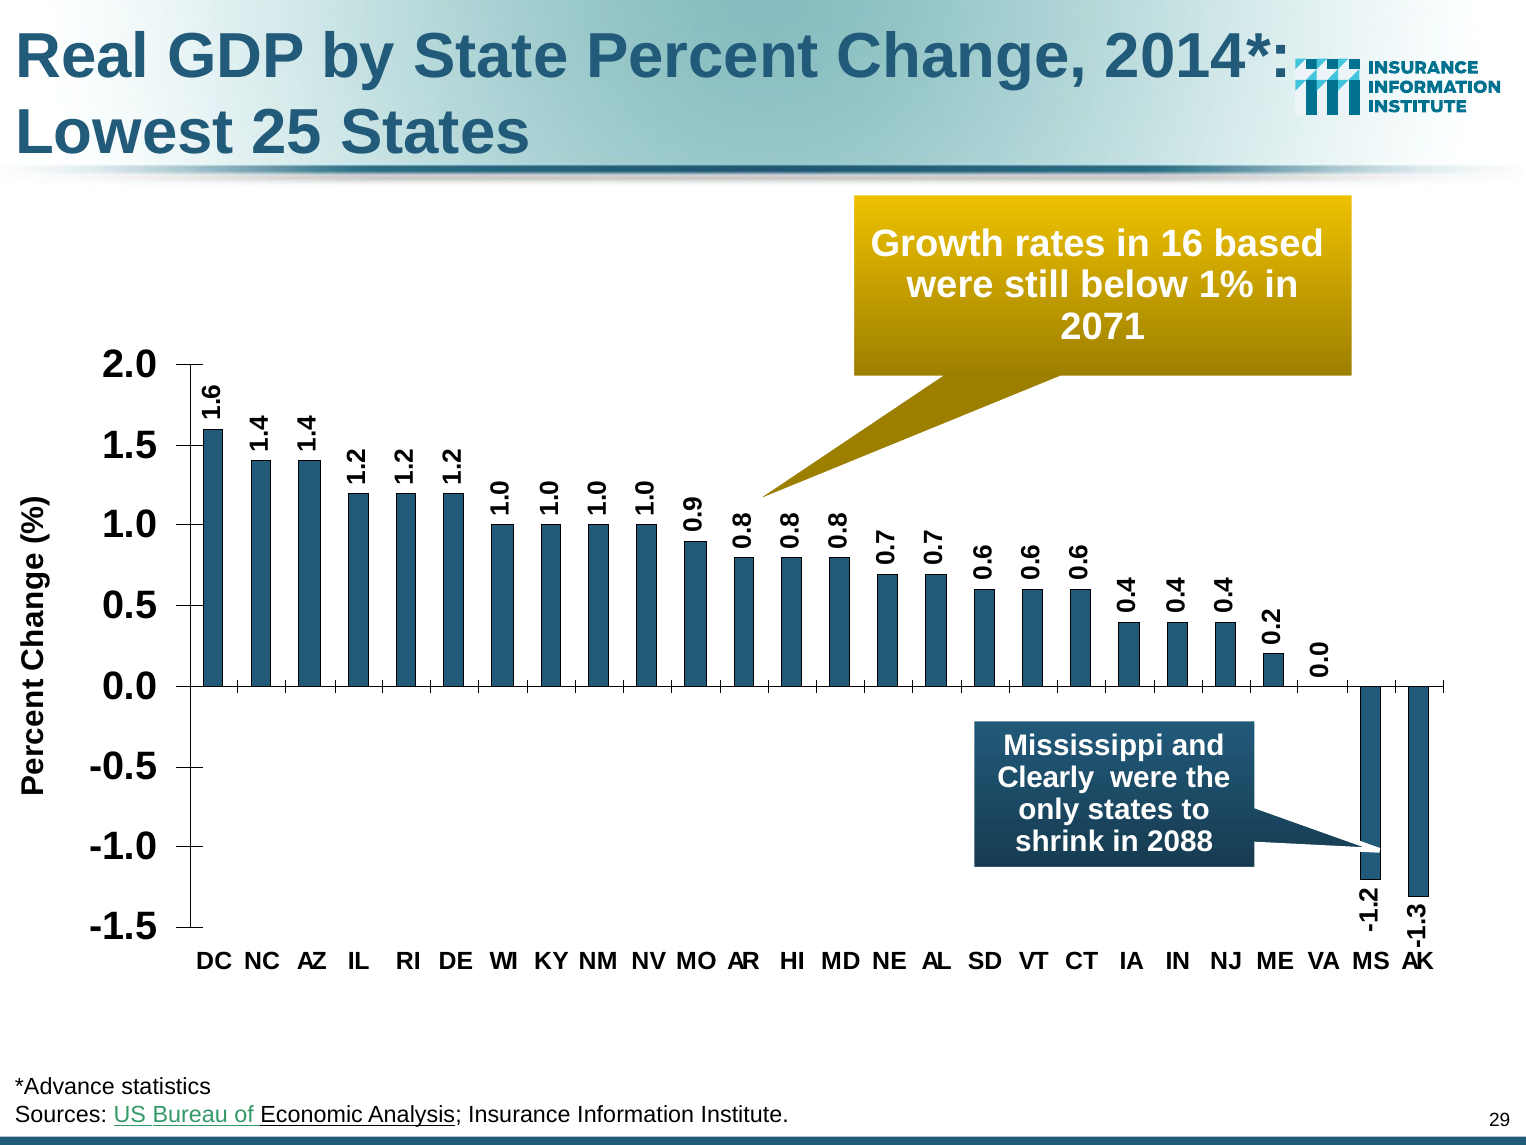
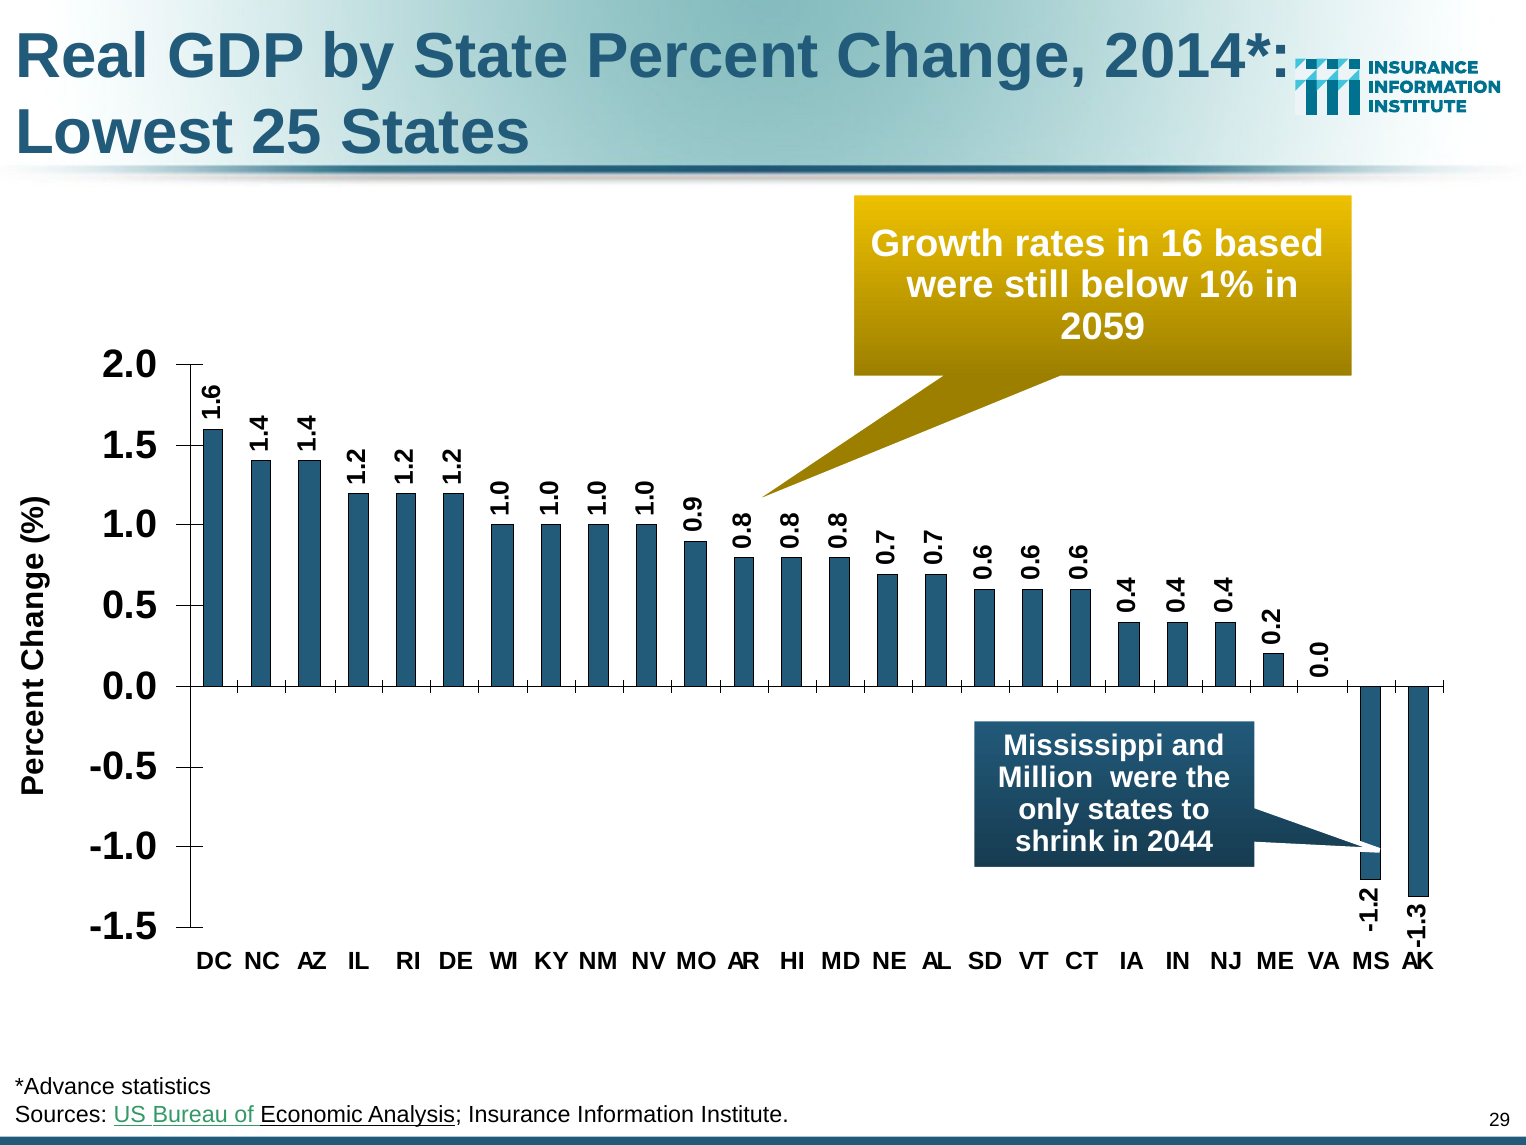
2071: 2071 -> 2059 (1103, 326)
Clearly: Clearly -> Million (1046, 777)
2088: 2088 -> 2044 (1180, 842)
